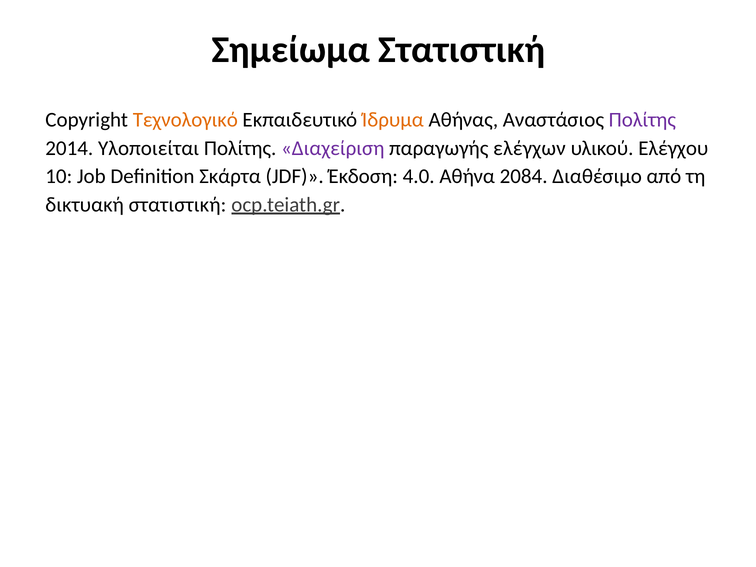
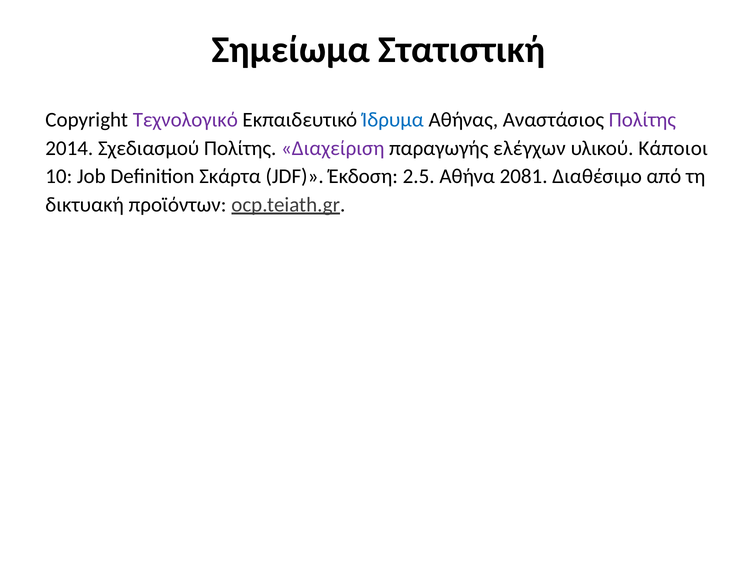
Τεχνολογικό colour: orange -> purple (185, 120)
Ίδρυμα colour: orange -> blue (393, 120)
Υλοποιείται: Υλοποιείται -> Σχεδιασμού (149, 148)
Ελέγχου: Ελέγχου -> Κάποιοι (673, 148)
4.0: 4.0 -> 2.5 (419, 176)
2084: 2084 -> 2081 (524, 176)
δικτυακή στατιστική: στατιστική -> προϊόντων (178, 205)
